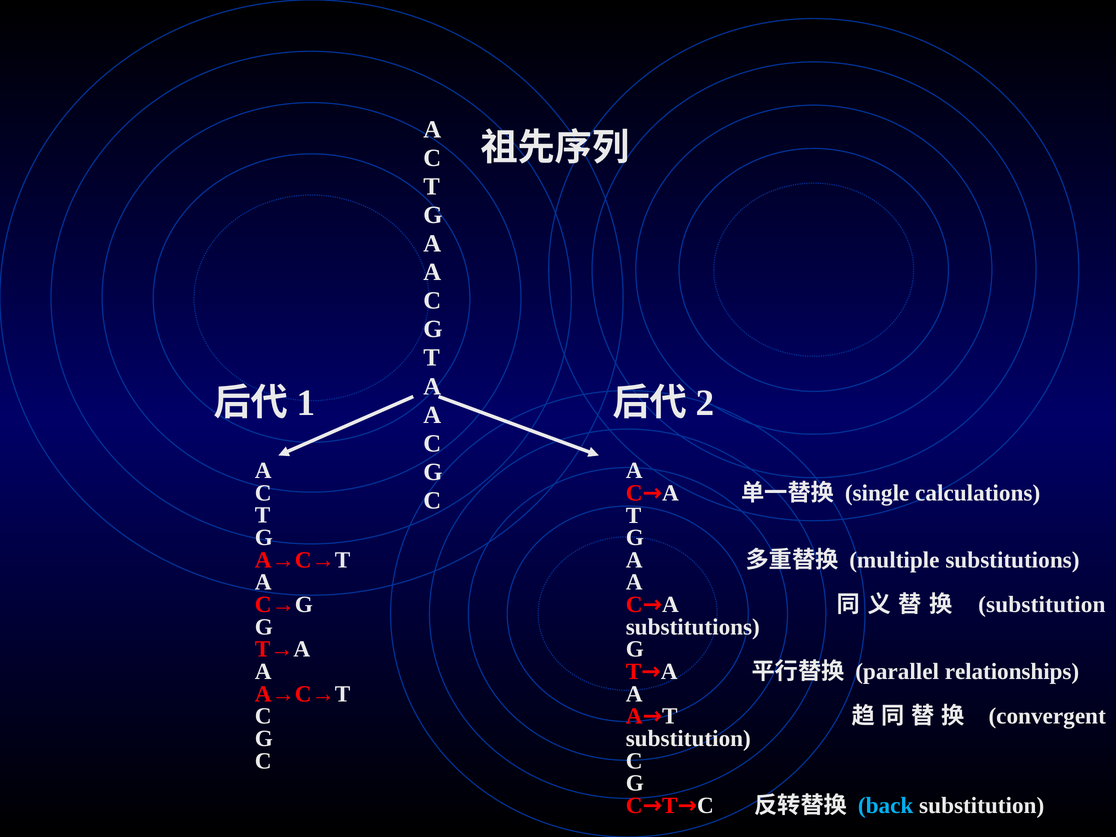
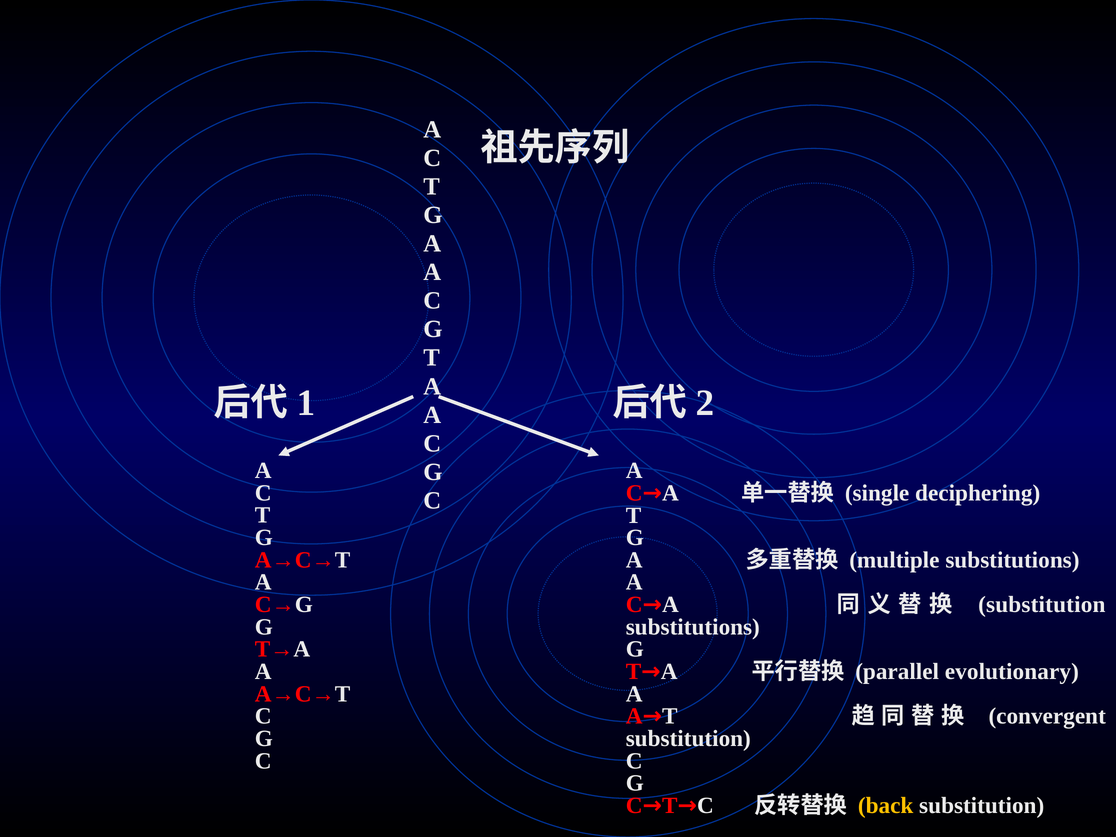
calculations: calculations -> deciphering (978, 493)
relationships: relationships -> evolutionary (1012, 672)
back colour: light blue -> yellow (886, 806)
